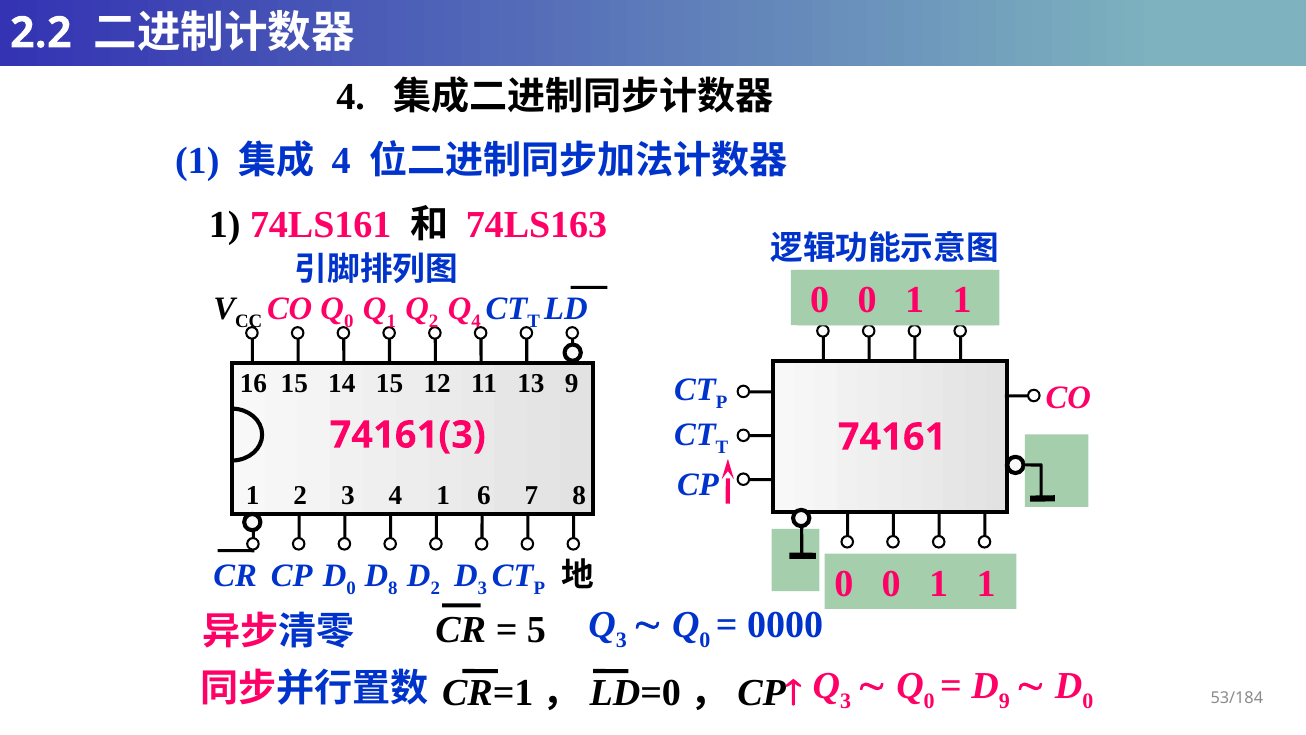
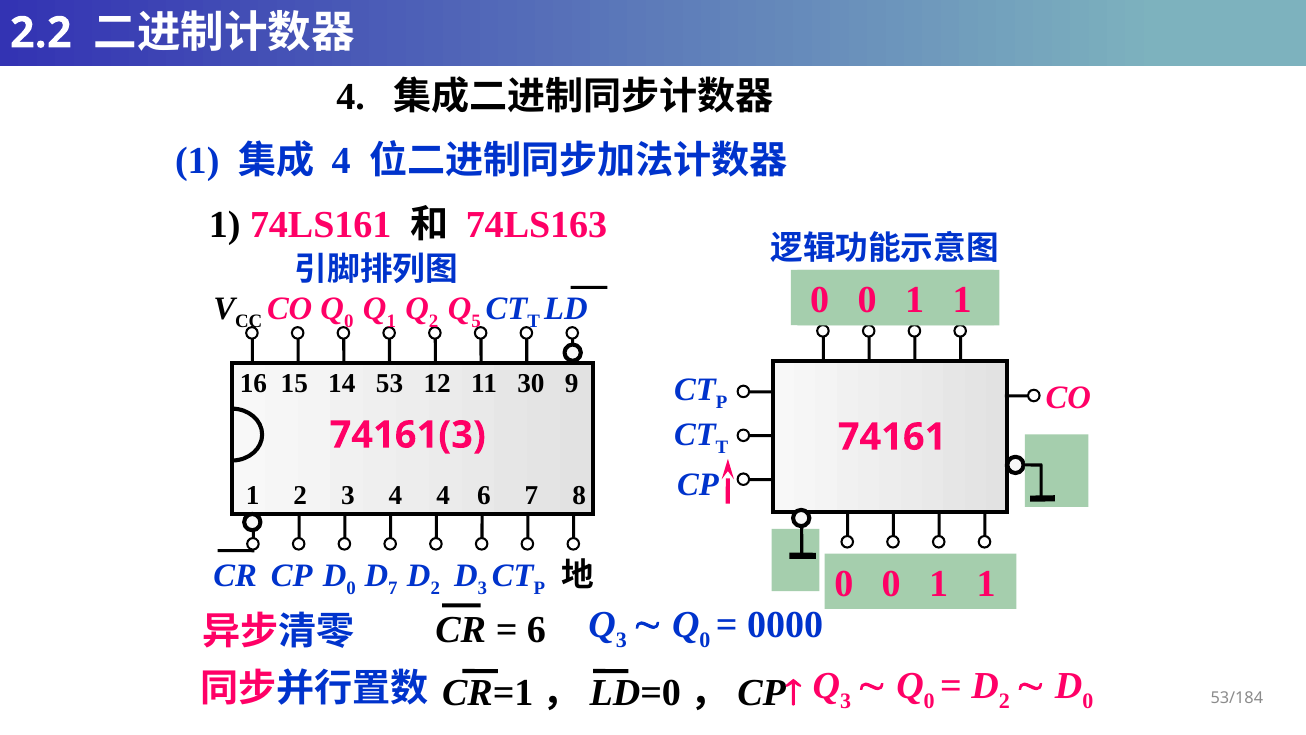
4: 4 -> 5 (476, 321)
14 15: 15 -> 53 (390, 383)
13: 13 -> 30 (531, 383)
4 1: 1 -> 4 (443, 495)
8: 8 -> 7 (393, 588)
5: 5 -> 6 (536, 630)
9: 9 -> 2 (1004, 701)
